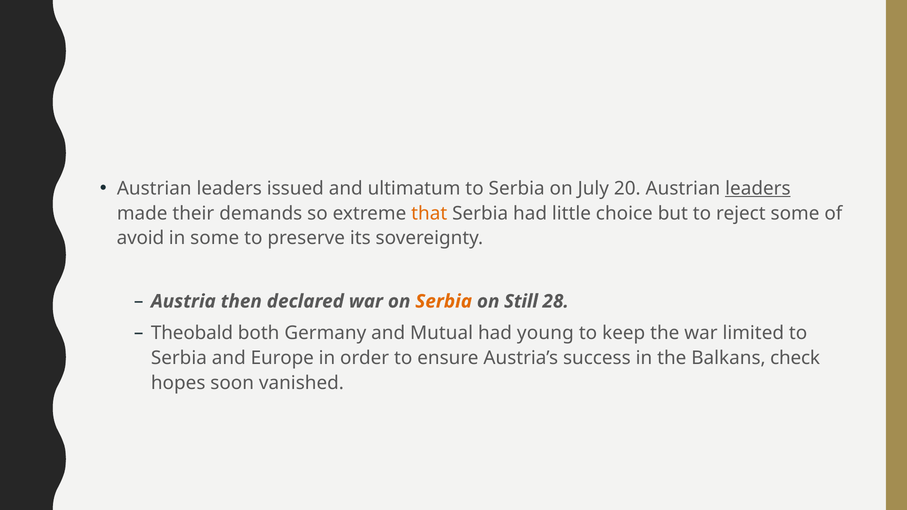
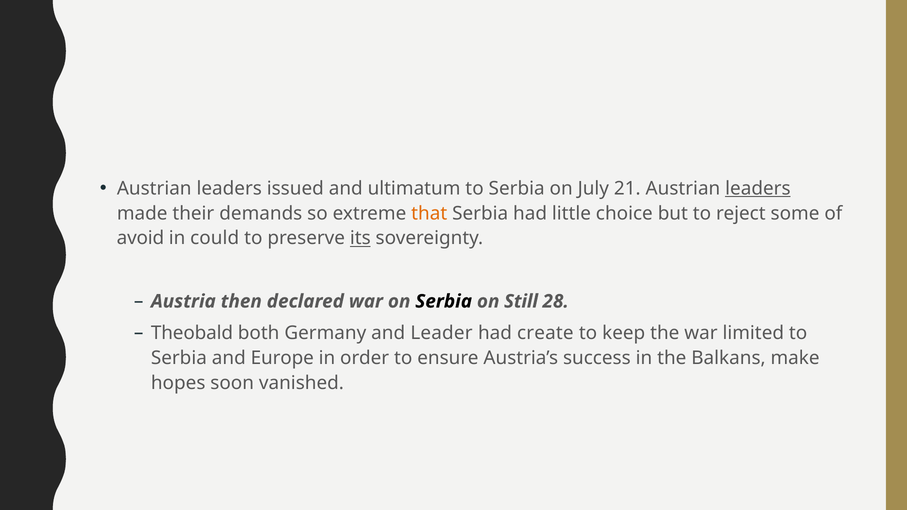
20: 20 -> 21 (627, 188)
in some: some -> could (215, 238)
its underline: none -> present (360, 238)
Serbia colour: orange -> black (444, 301)
Mutual: Mutual -> Leader (441, 333)
young: young -> create (545, 333)
check: check -> make (795, 358)
